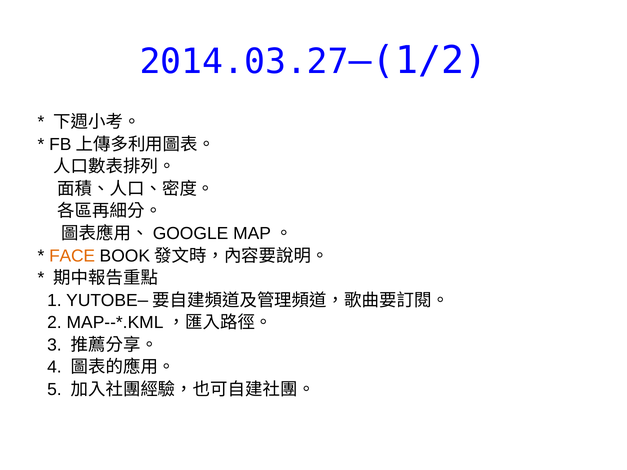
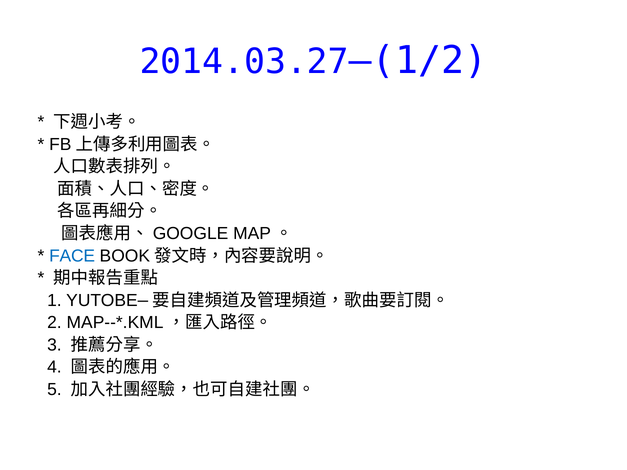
FACE colour: orange -> blue (72, 256)
